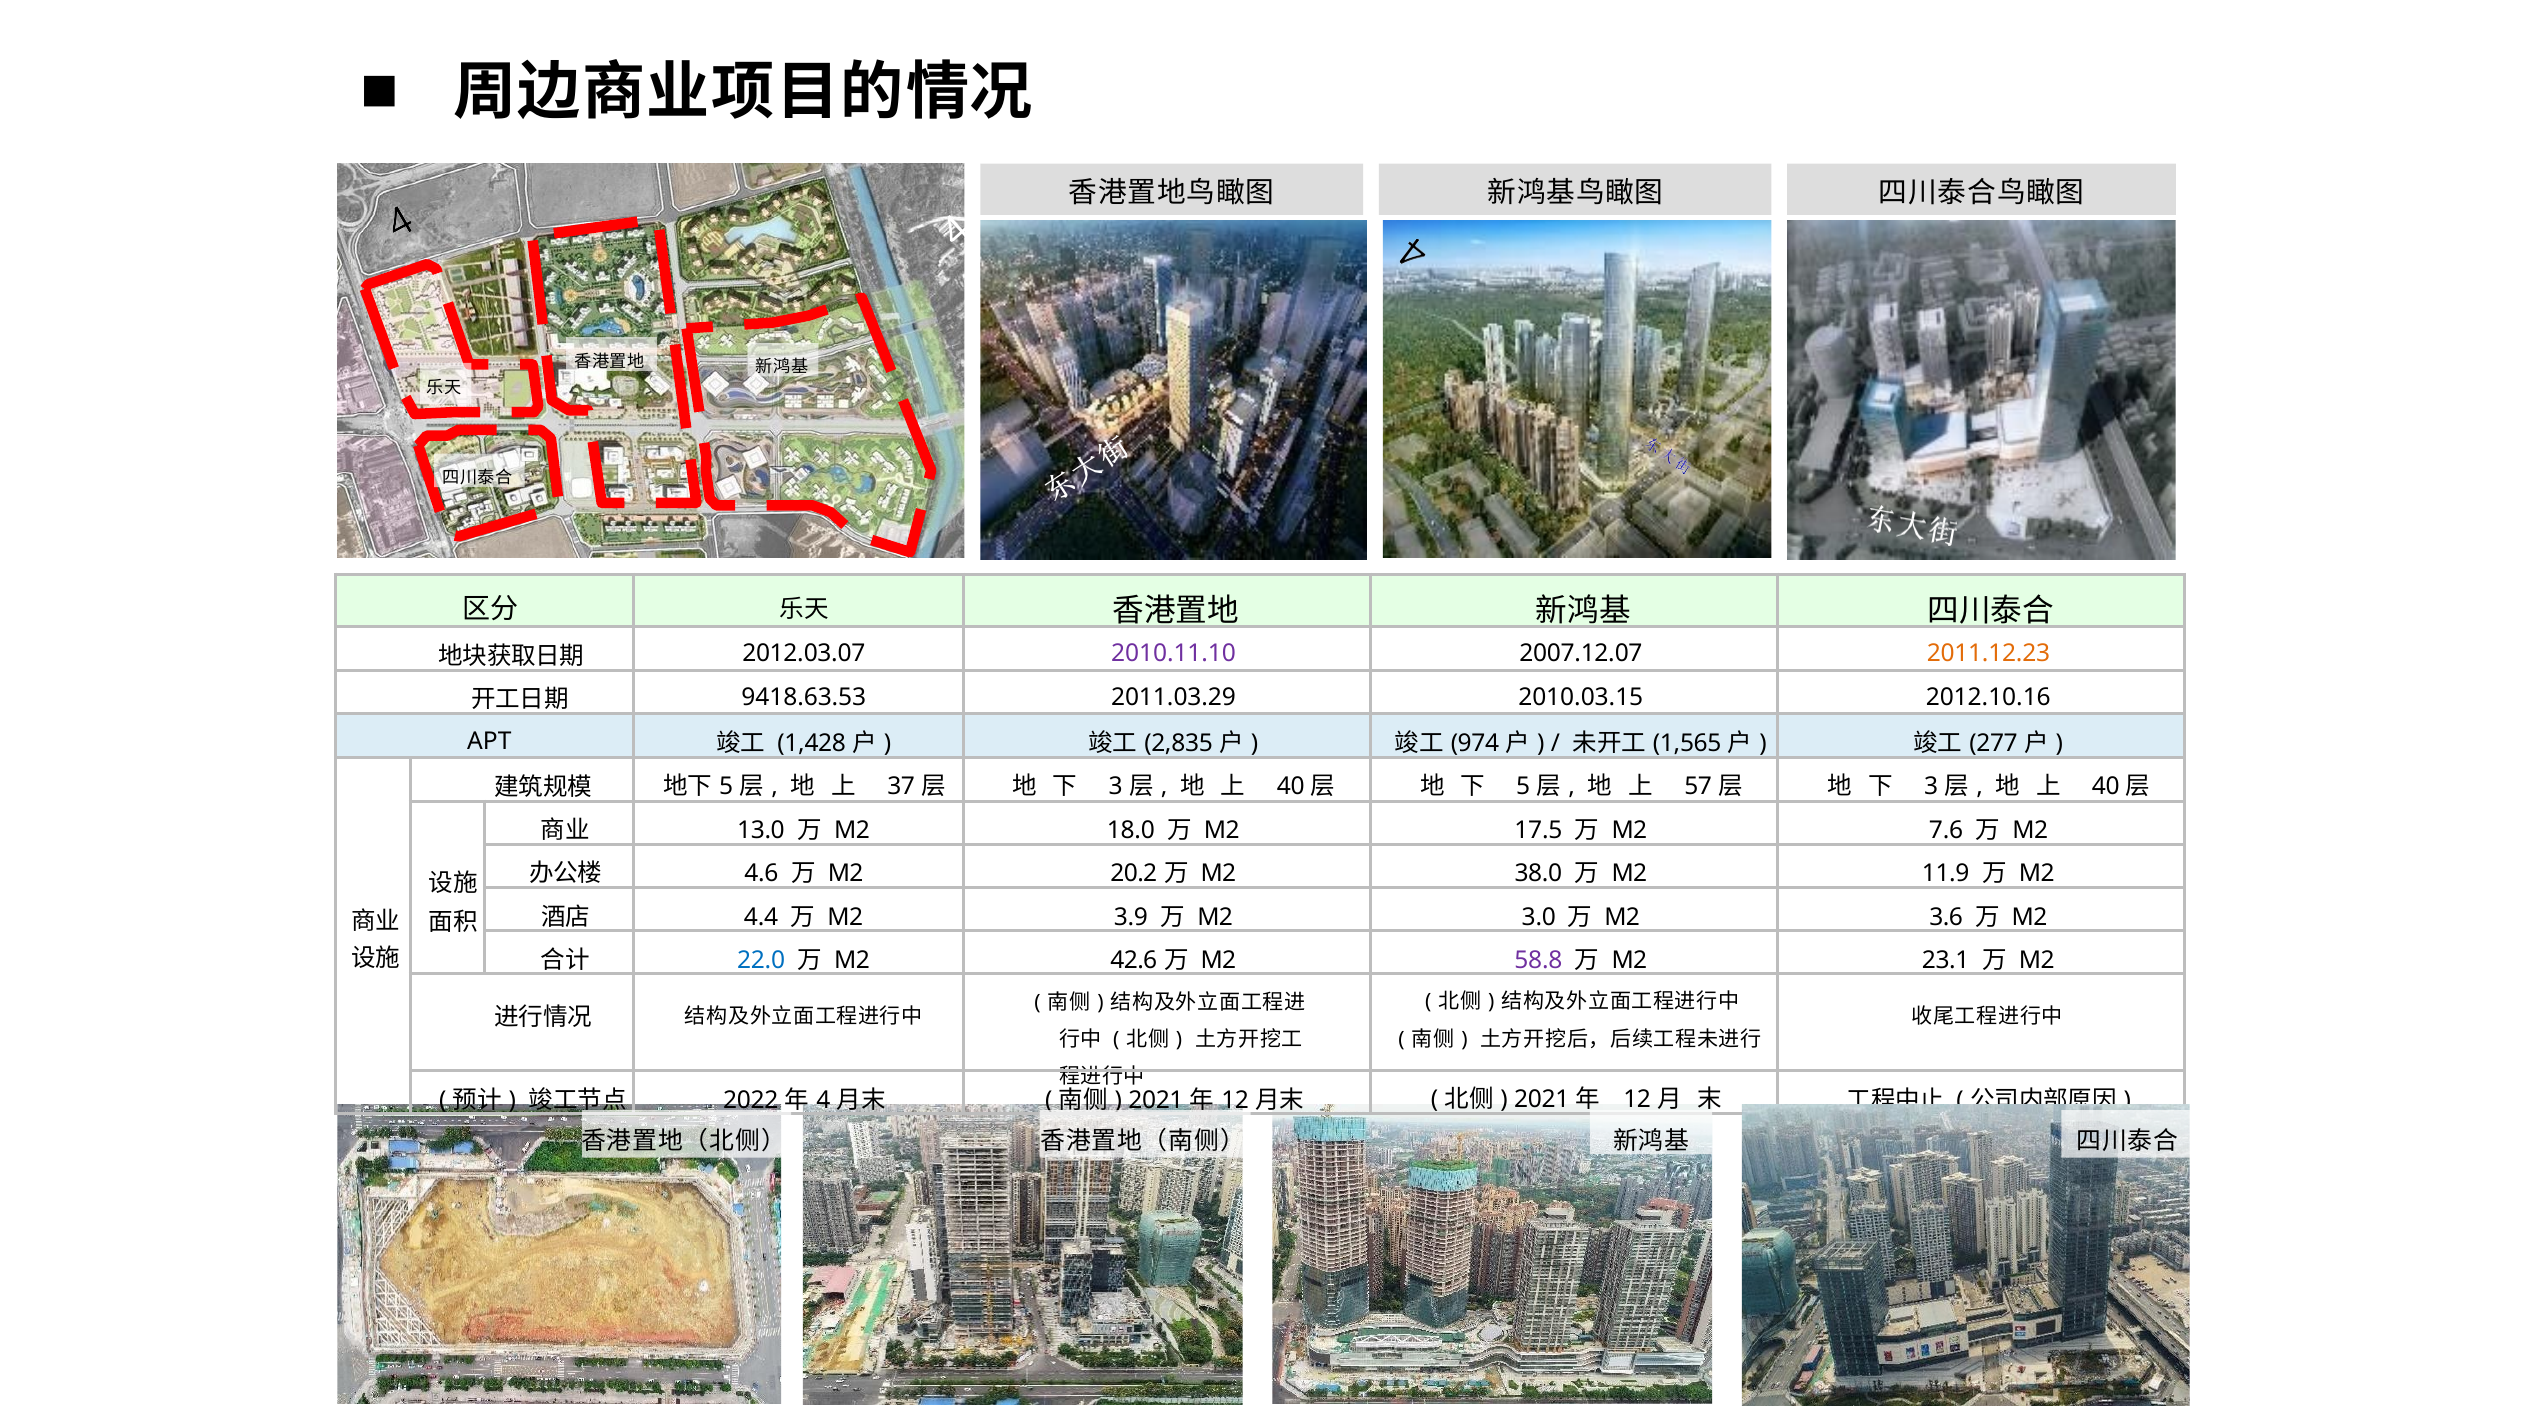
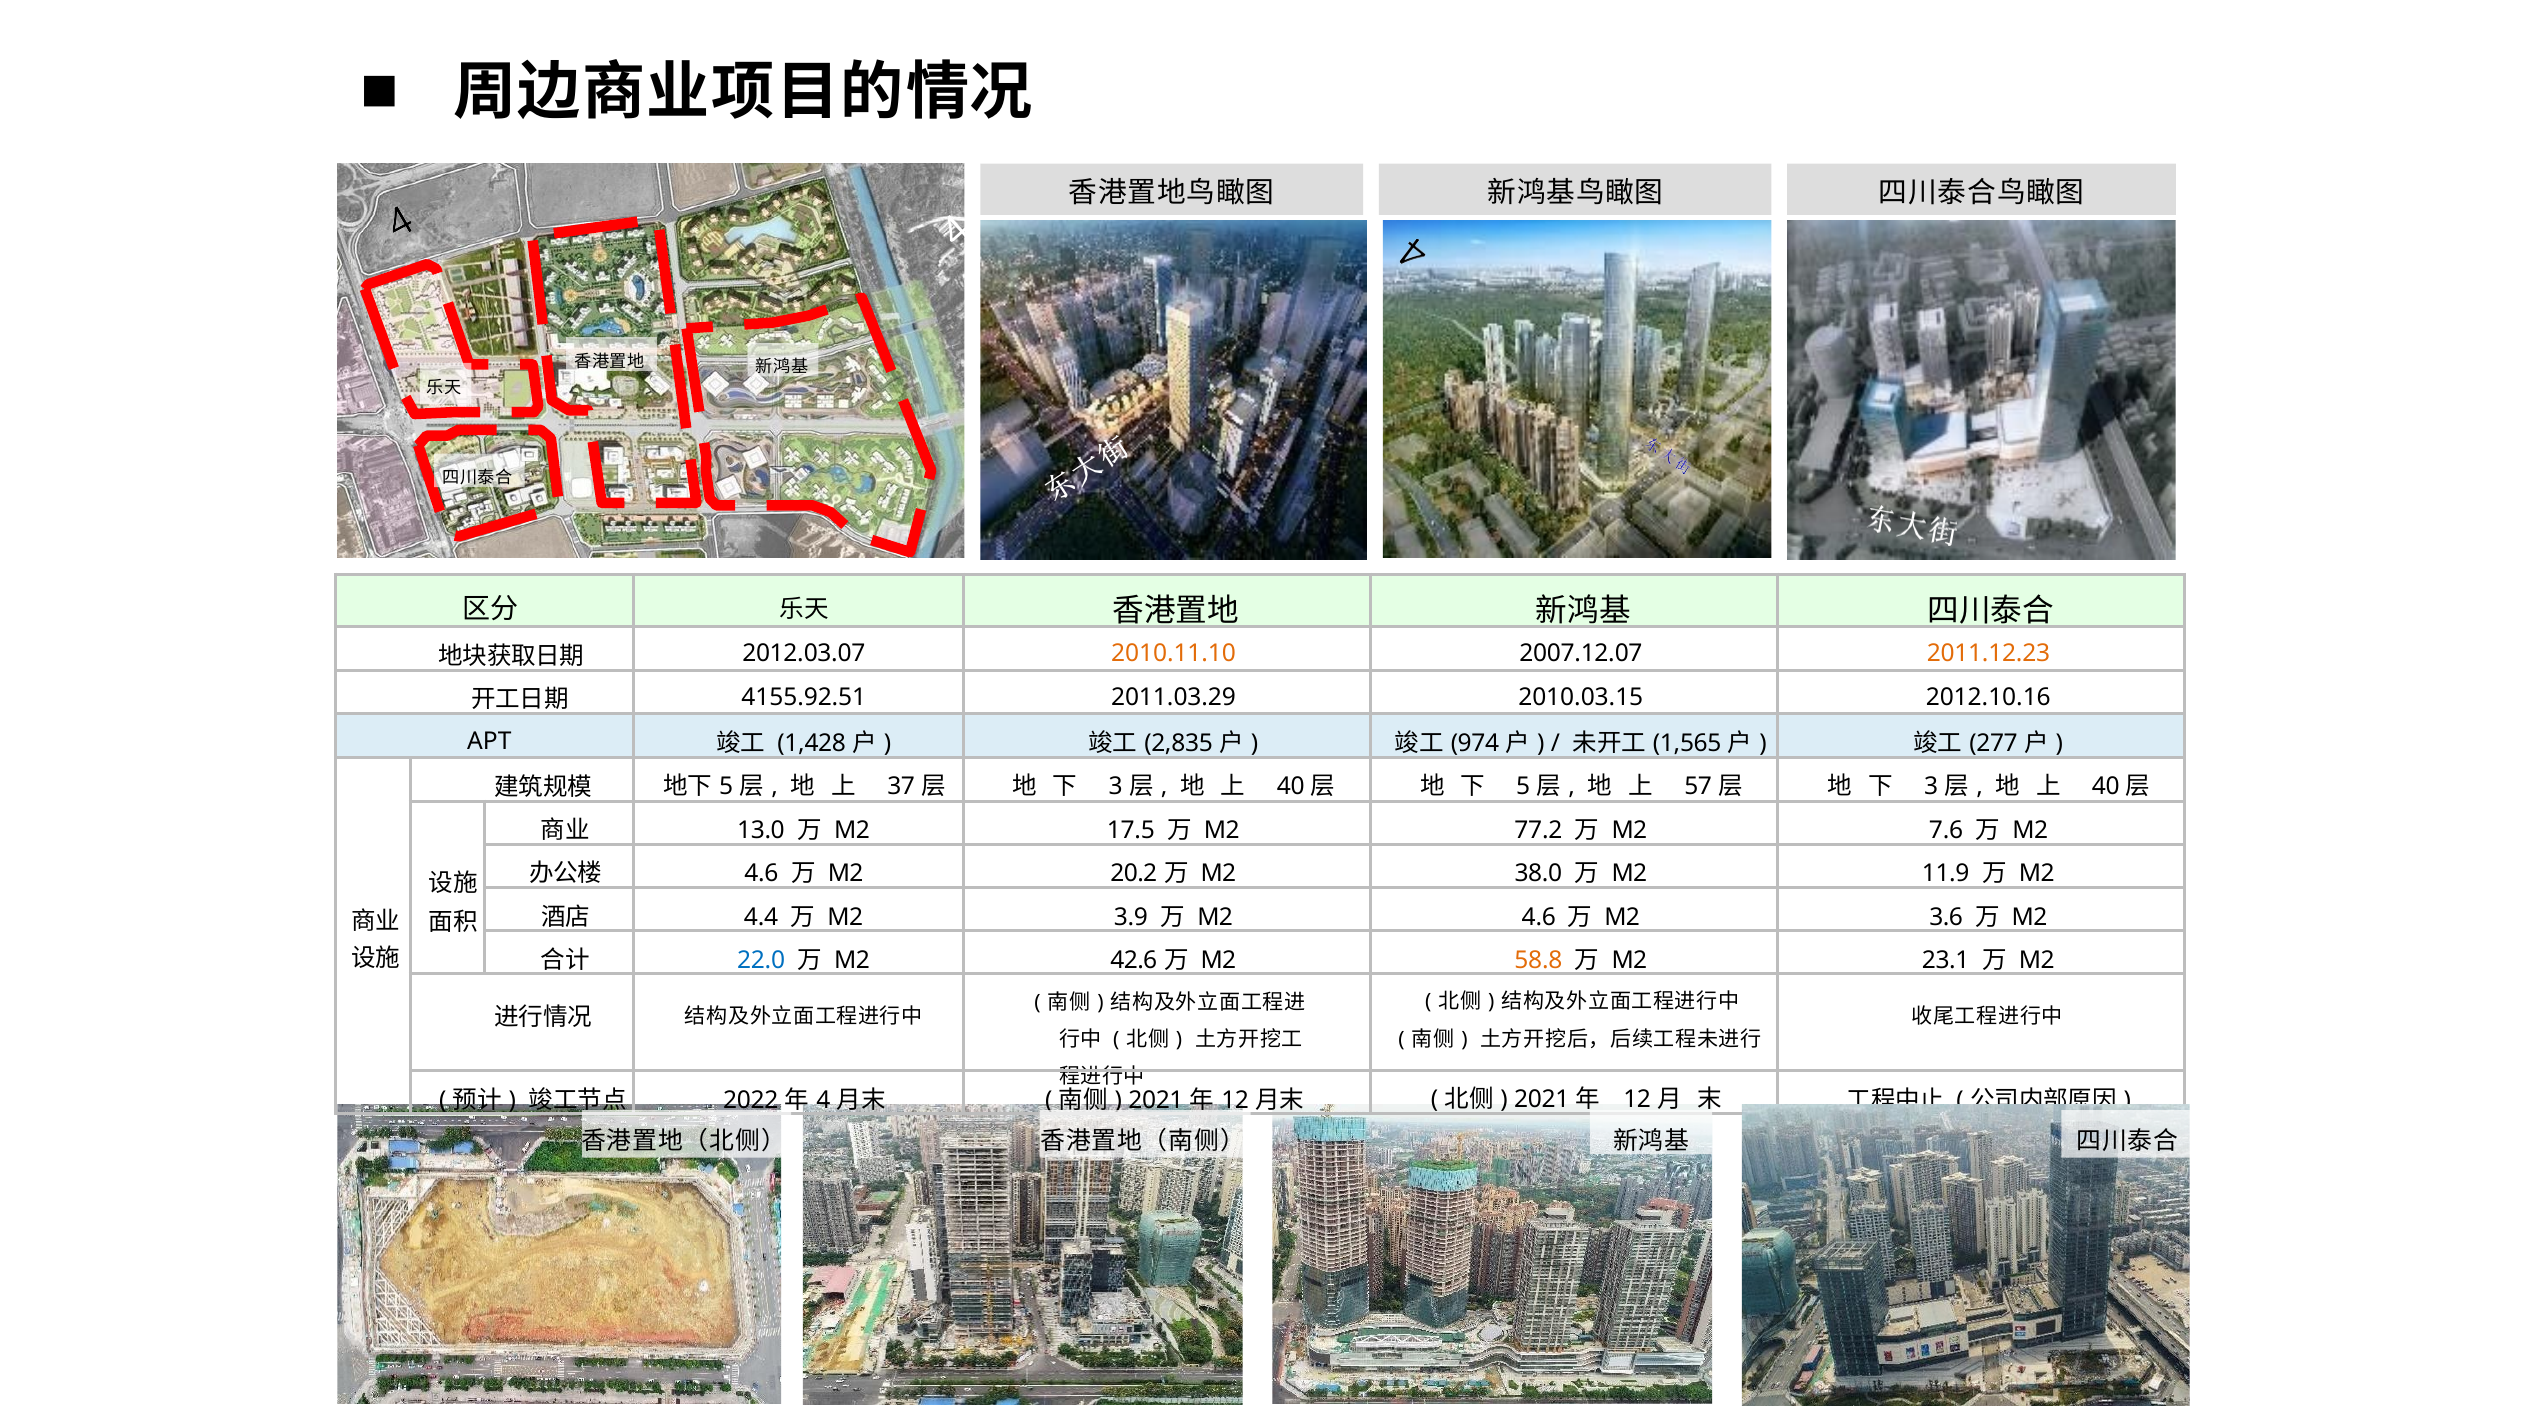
2010.11.10 colour: purple -> orange (1174, 654)
9418.63.53: 9418.63.53 -> 4155.92.51 (804, 697)
18.0: 18.0 -> 17.5 (1131, 831)
17.5: 17.5 -> 77.2 (1538, 831)
M2 3.0: 3.0 -> 4.6 (1539, 917)
58.8 colour: purple -> orange (1538, 961)
